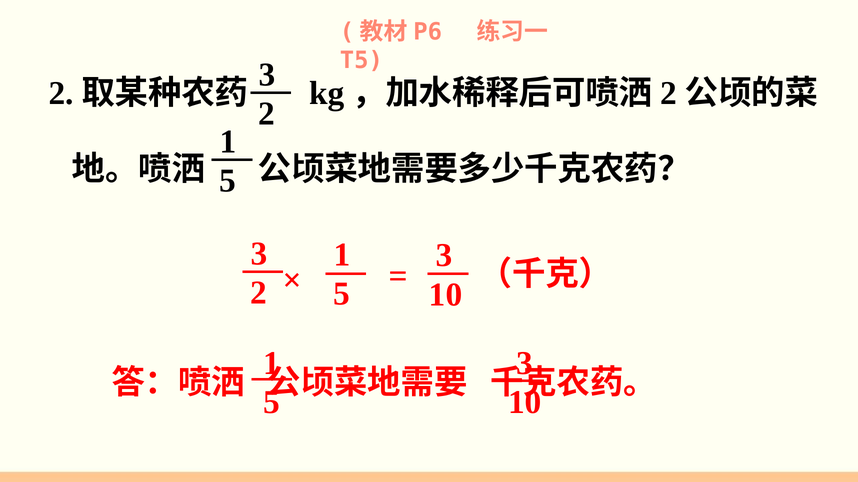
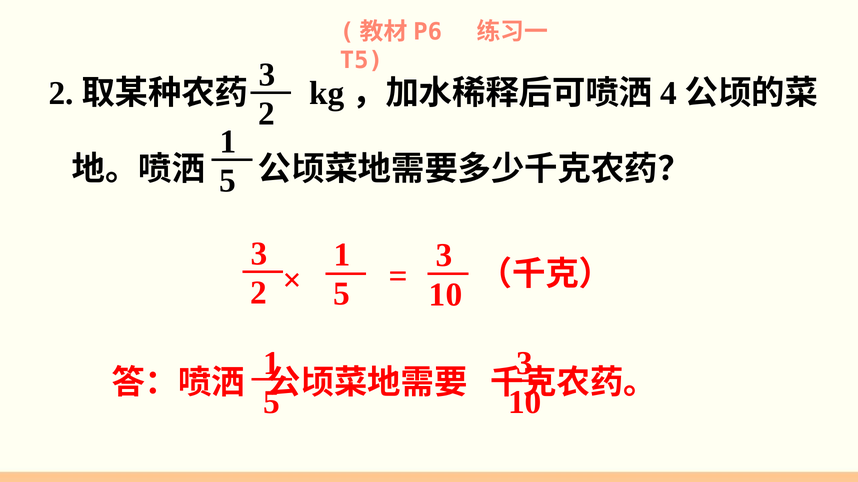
2: 2 -> 4 (668, 93)
